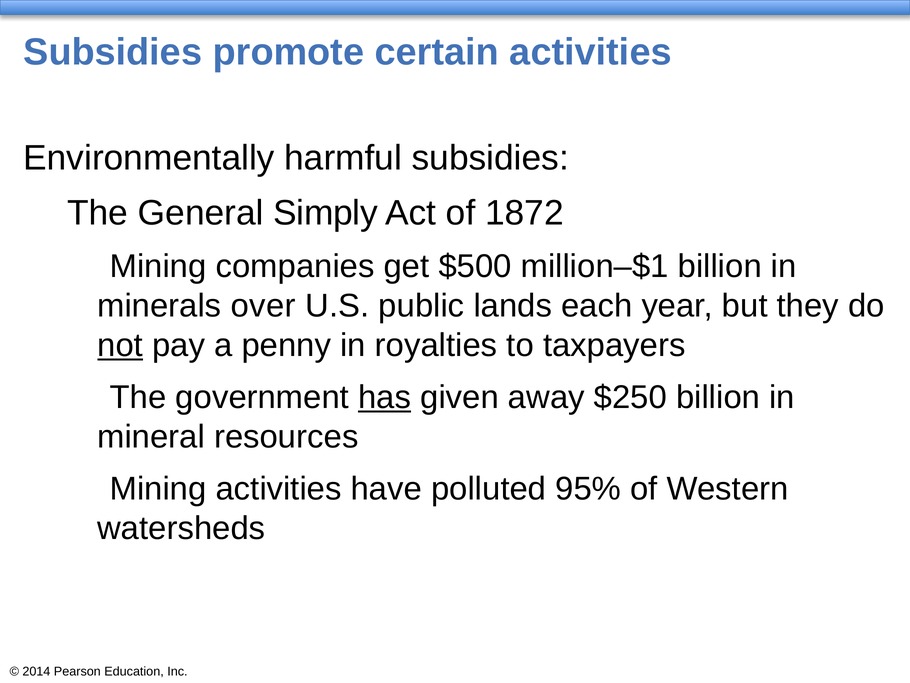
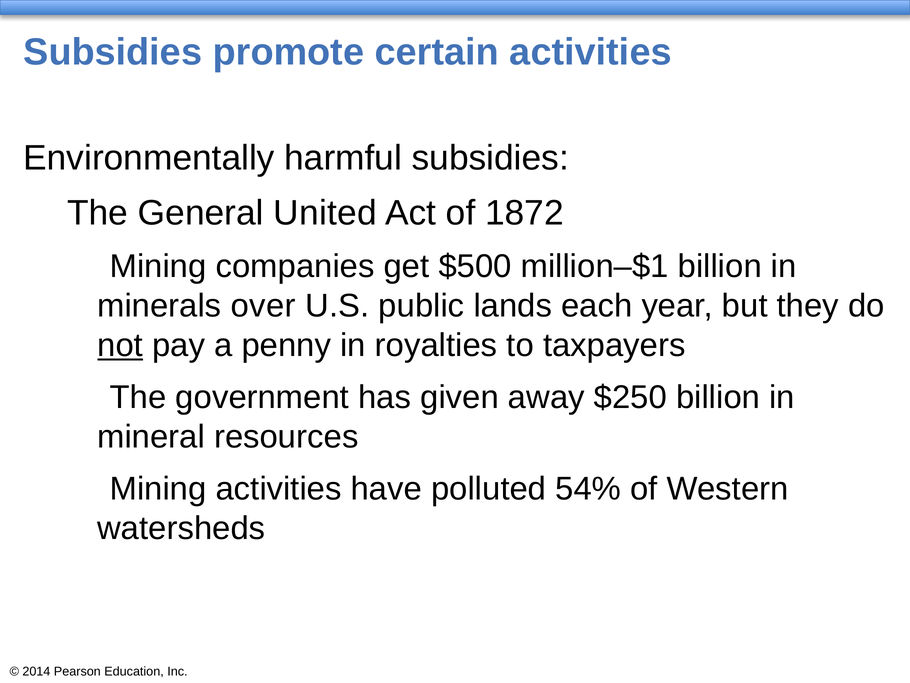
Simply: Simply -> United (325, 213)
has underline: present -> none (385, 397)
95%: 95% -> 54% (588, 489)
